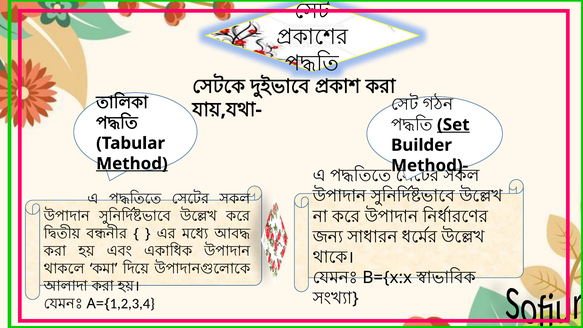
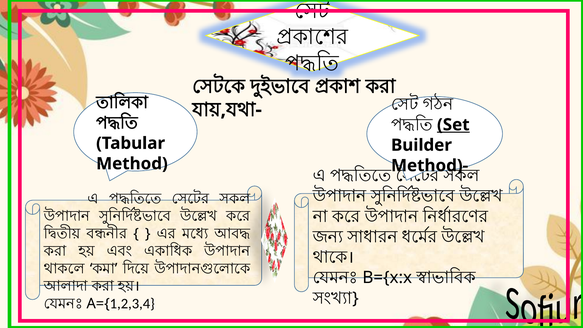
Method underline: present -> none (132, 164)
